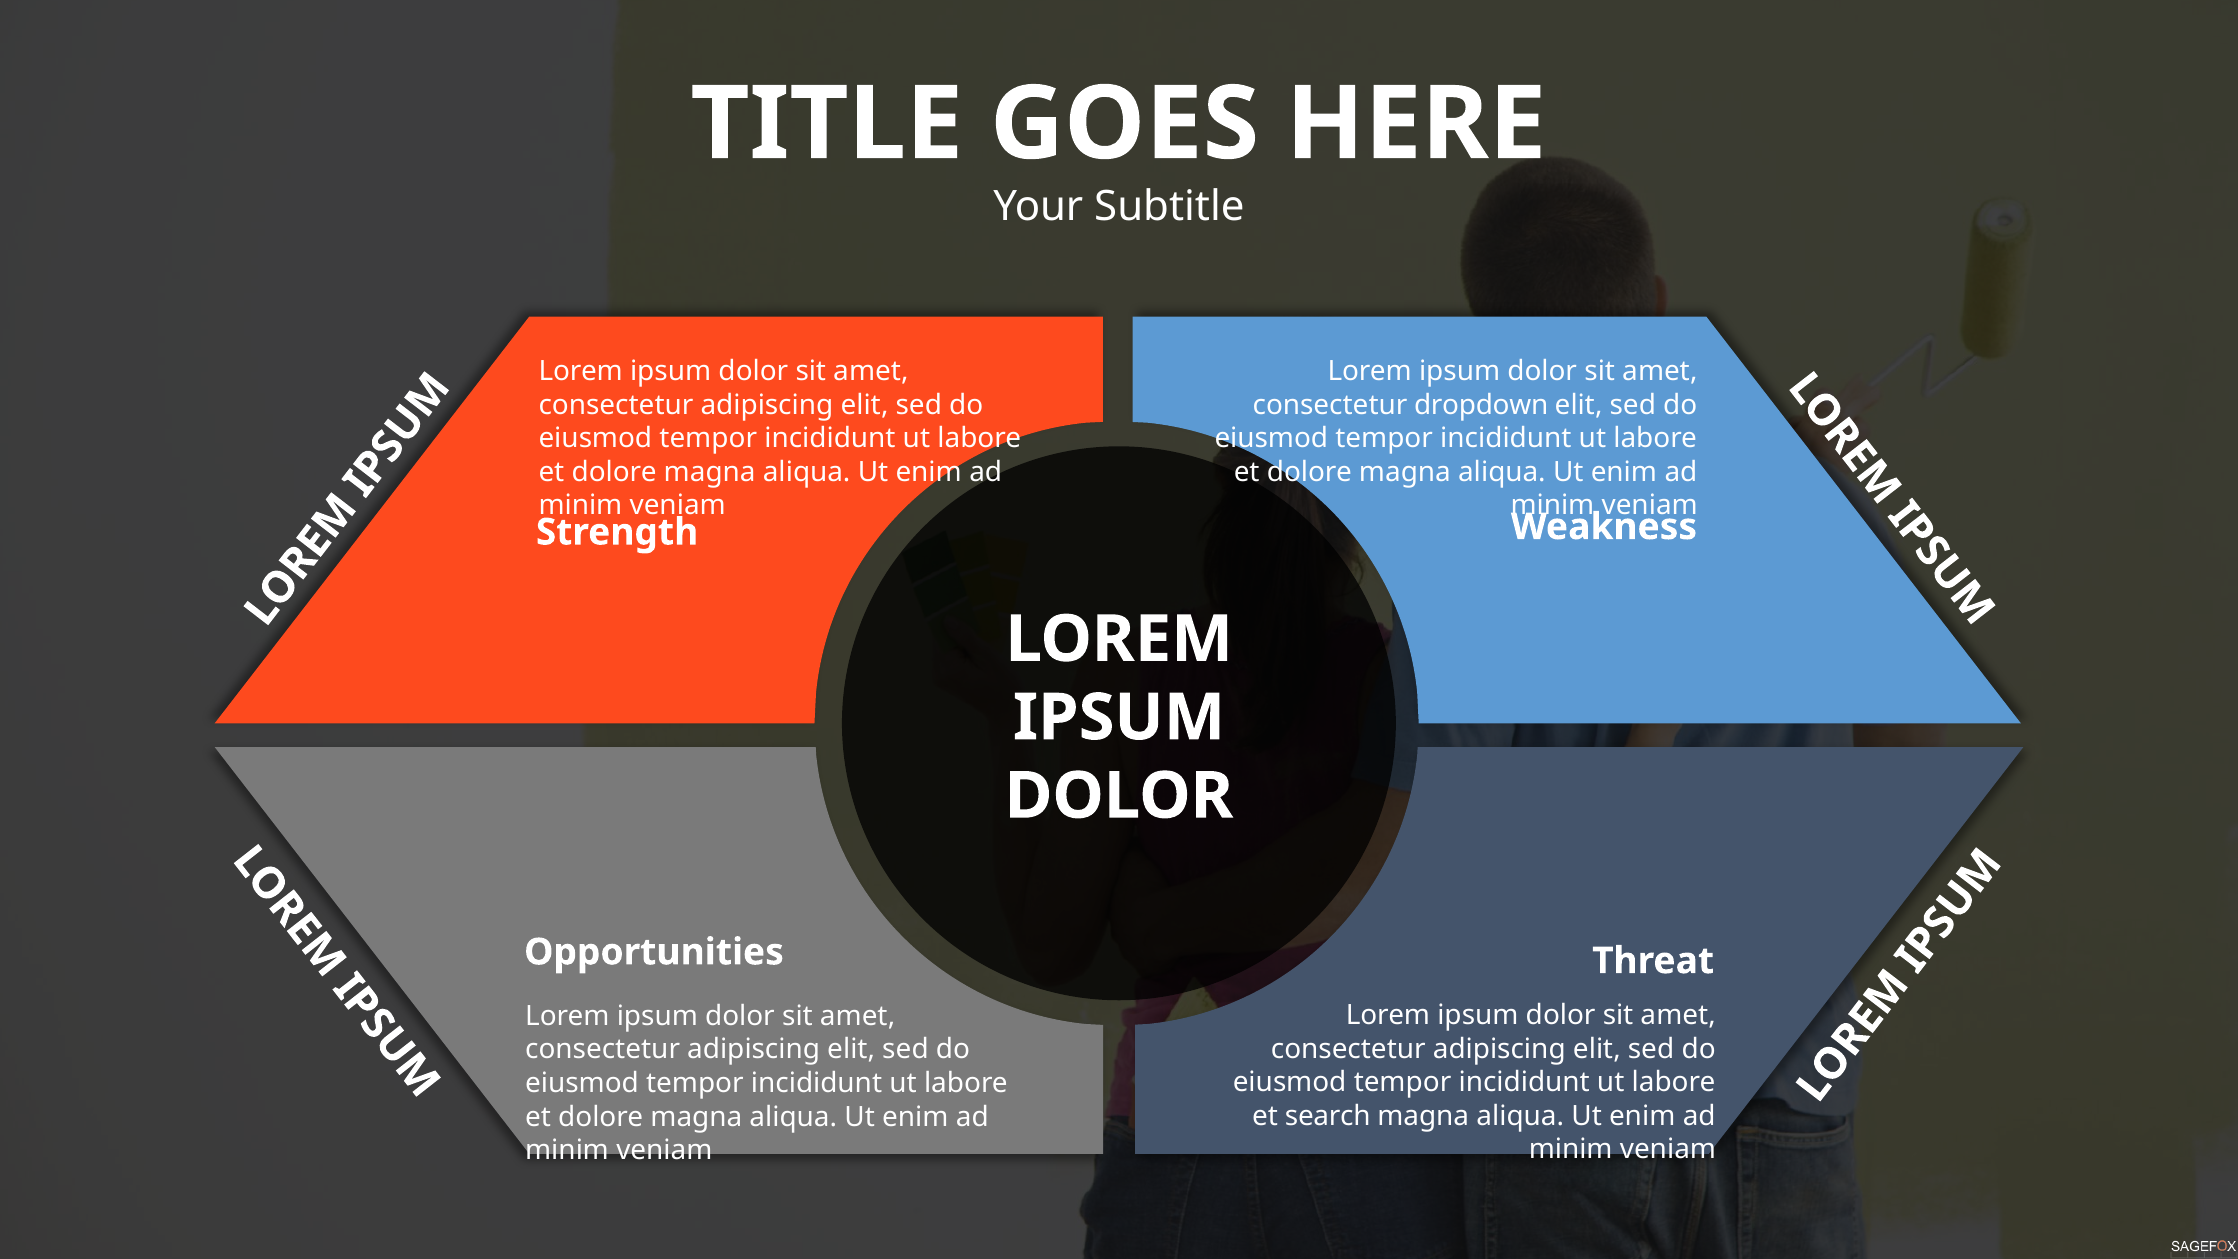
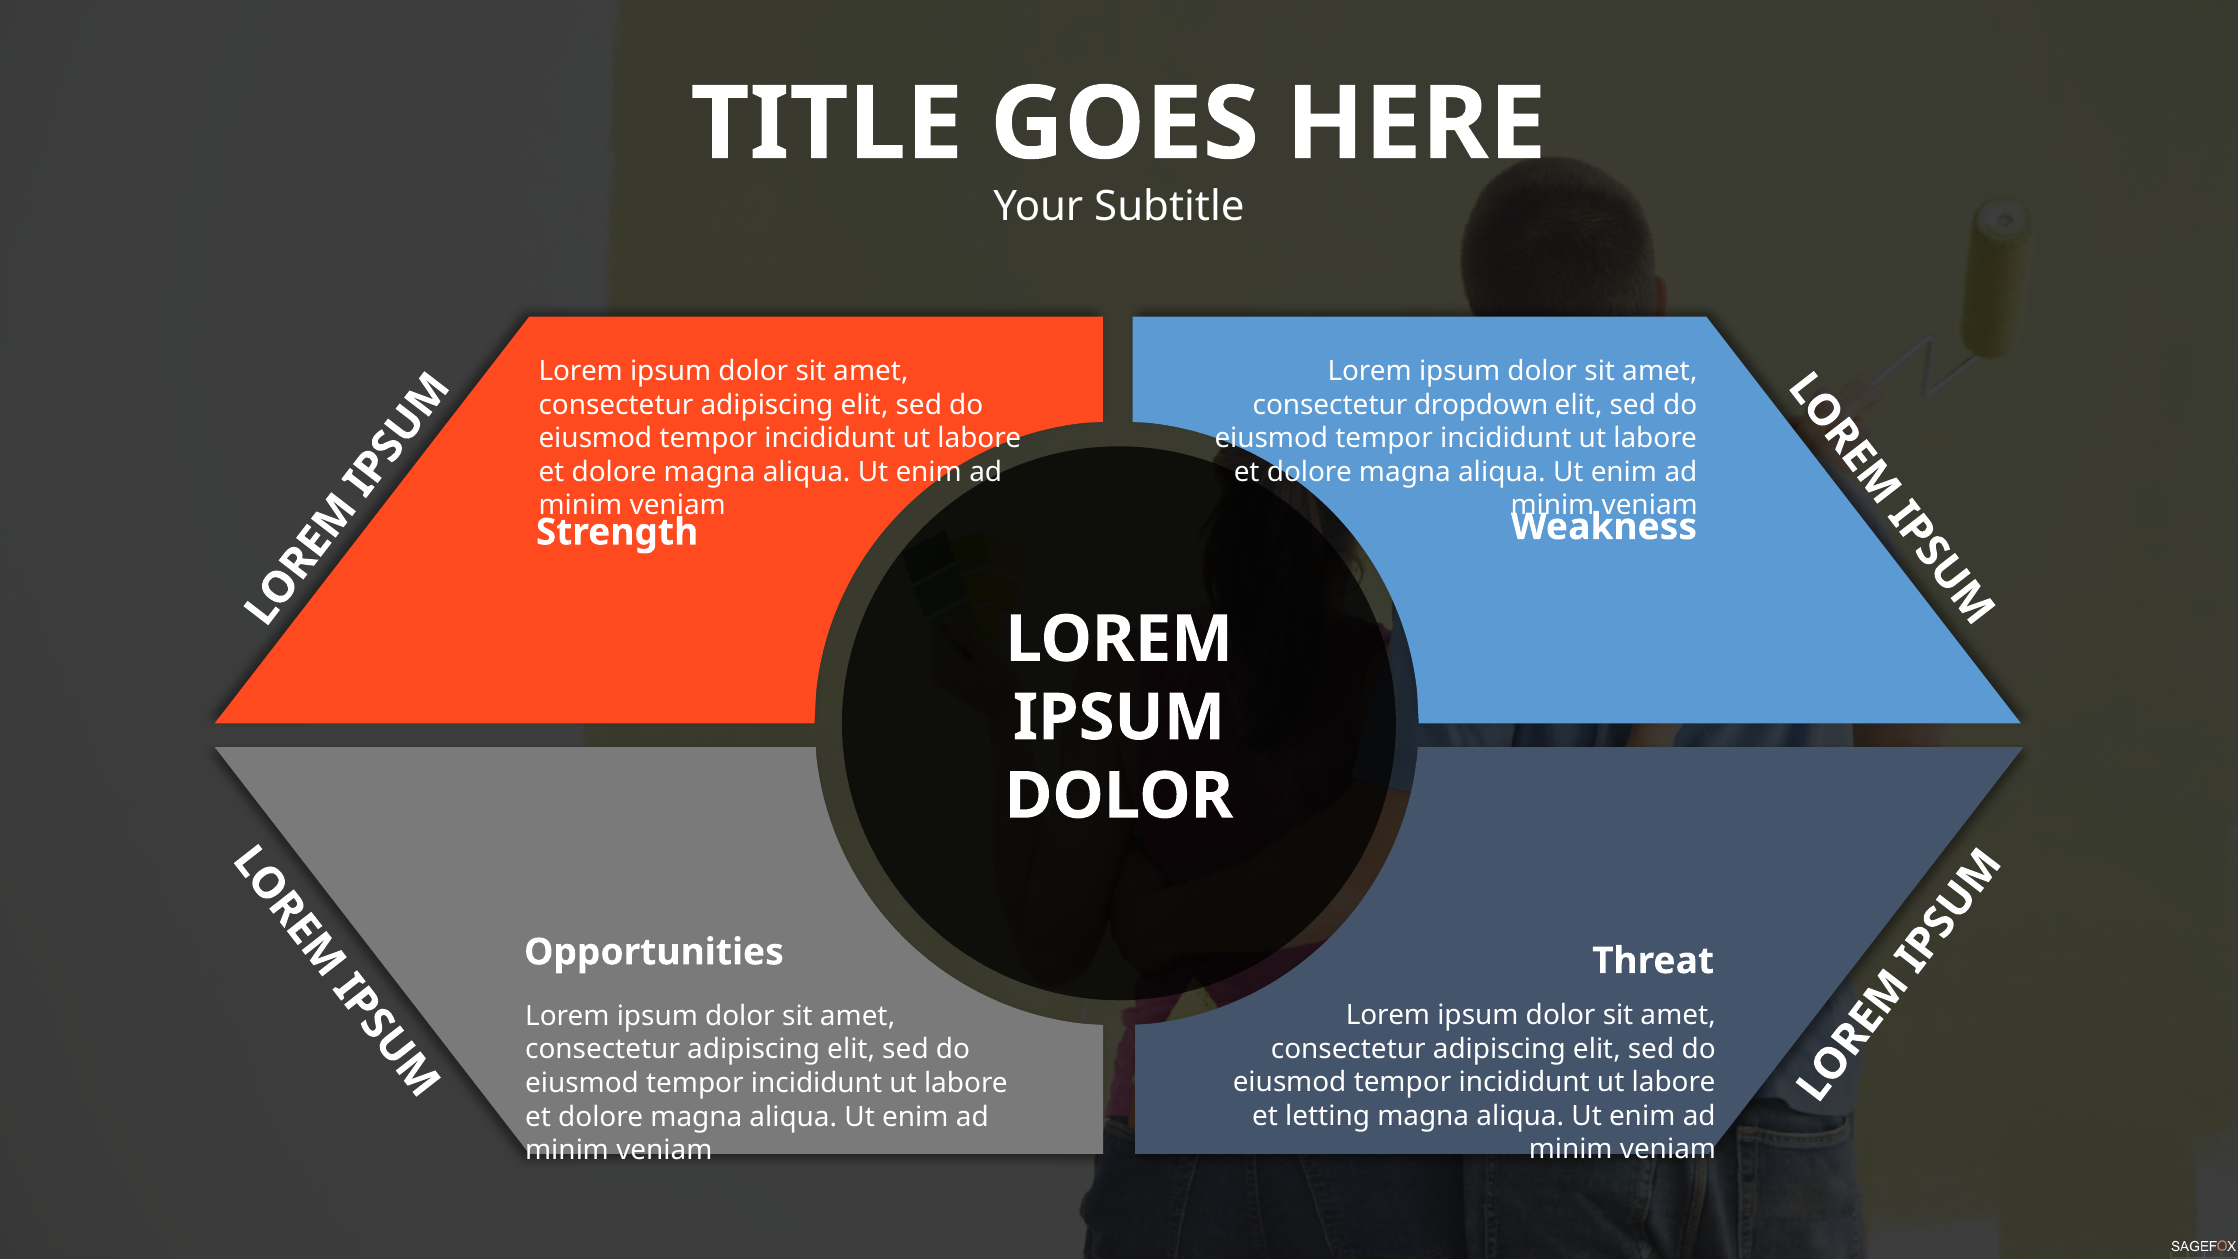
search: search -> letting (1328, 1116)
